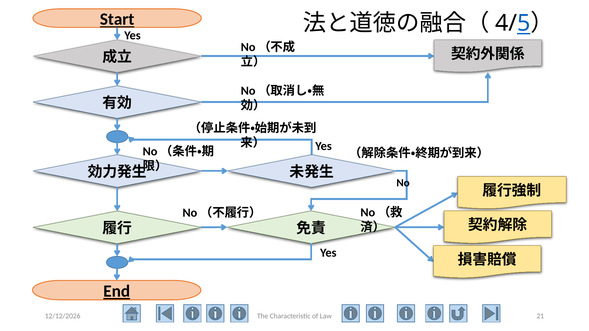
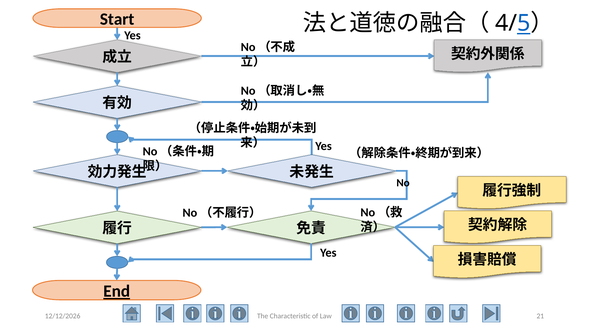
Start underline: present -> none (117, 19)
